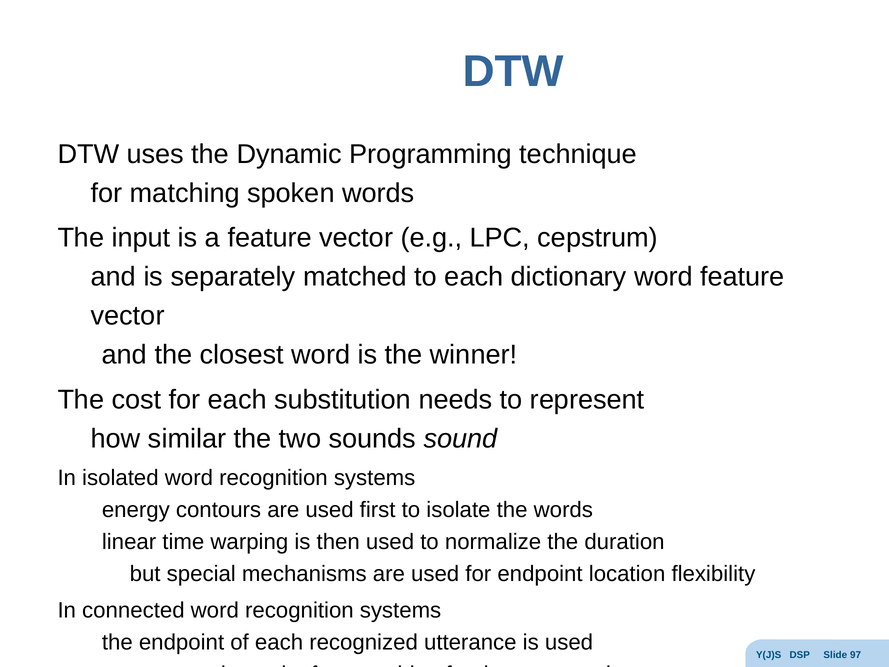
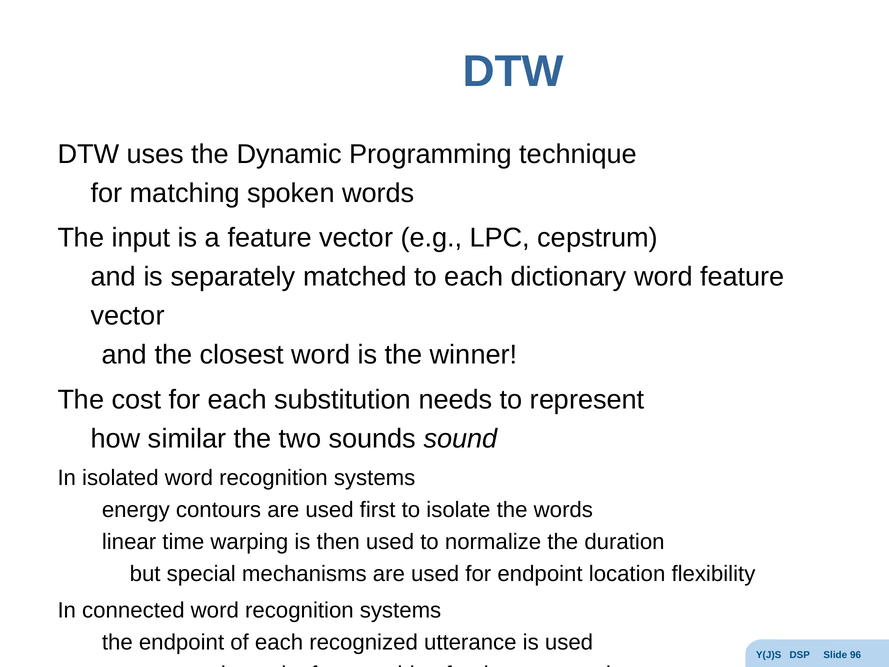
97: 97 -> 96 (856, 654)
